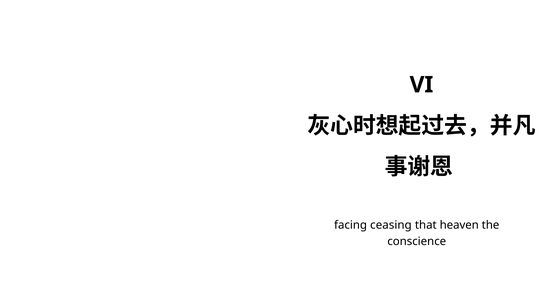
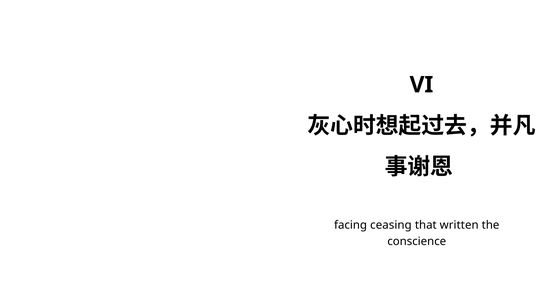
heaven: heaven -> written (459, 225)
